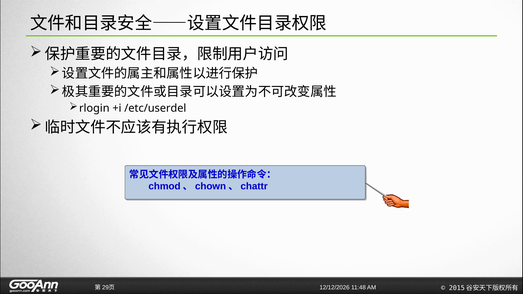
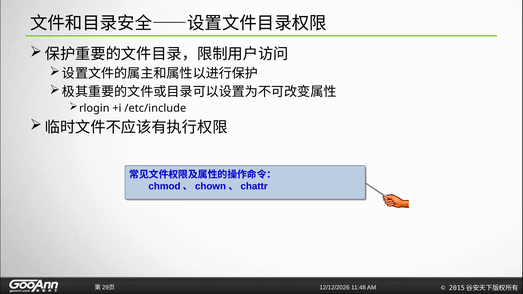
/etc/userdel: /etc/userdel -> /etc/include (155, 108)
